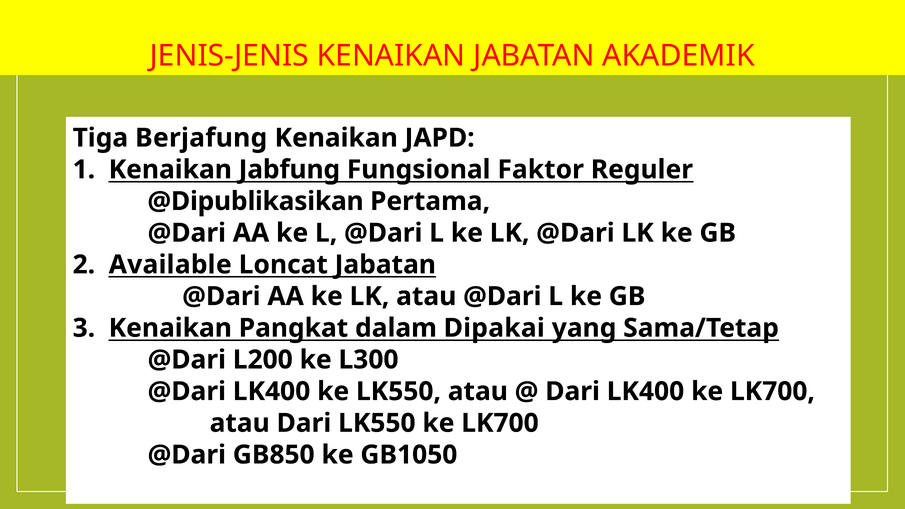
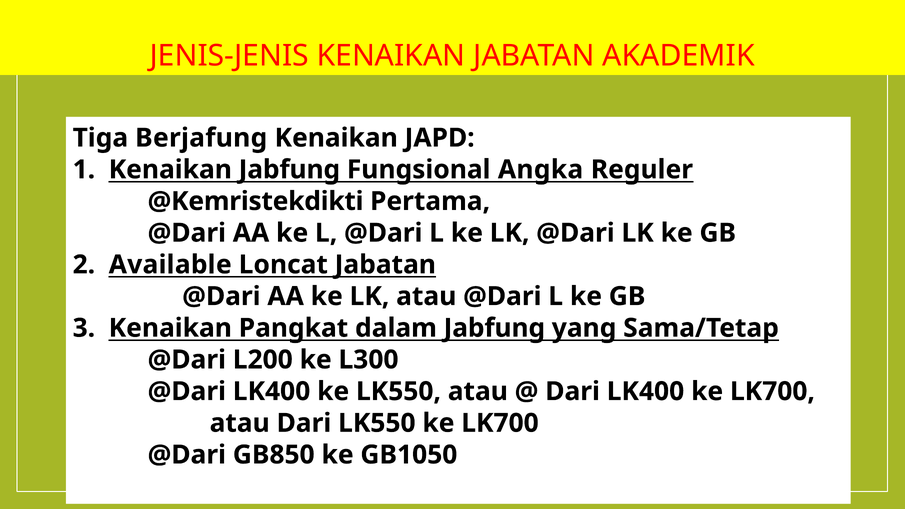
Faktor: Faktor -> Angka (541, 170)
@Dipublikasikan: @Dipublikasikan -> @Kemristekdikti (256, 201)
dalam Dipakai: Dipakai -> Jabfung (494, 328)
